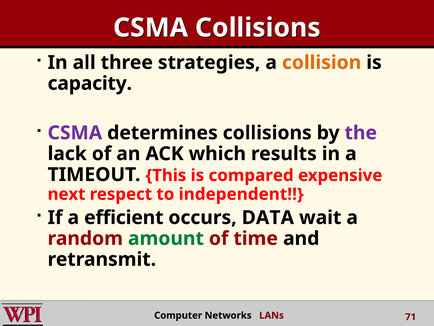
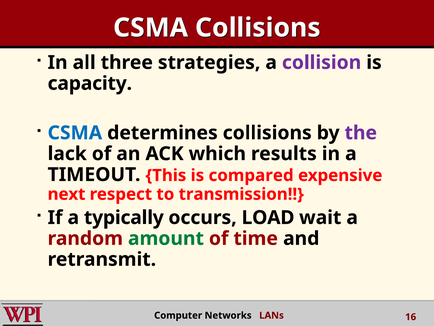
collision colour: orange -> purple (322, 62)
CSMA colour: purple -> blue (75, 133)
independent: independent -> transmission (241, 194)
efficient: efficient -> typically (124, 217)
DATA: DATA -> LOAD (268, 217)
71: 71 -> 16 (411, 316)
